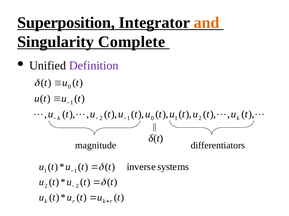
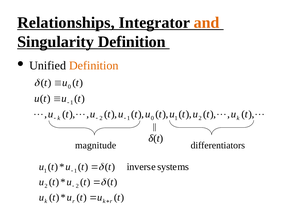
Superposition: Superposition -> Relationships (66, 23)
Singularity Complete: Complete -> Definition (132, 42)
Definition colour: purple -> orange (94, 66)
